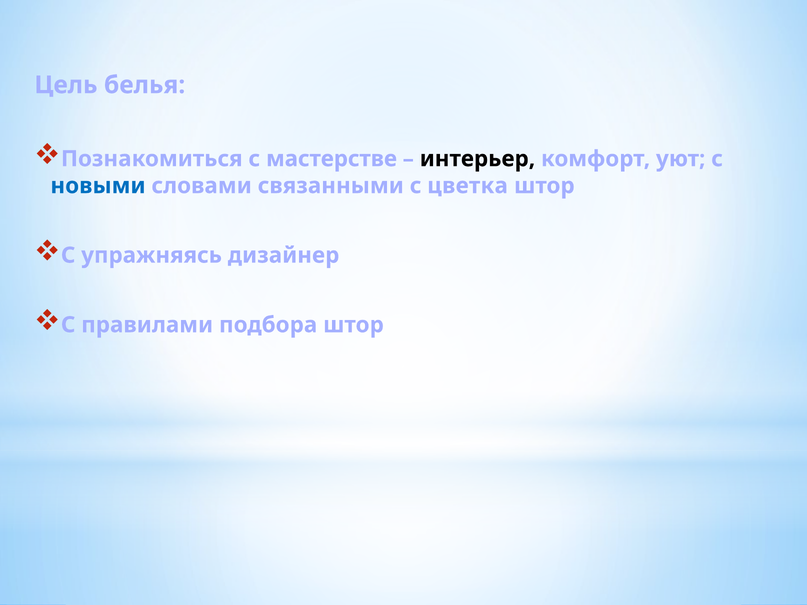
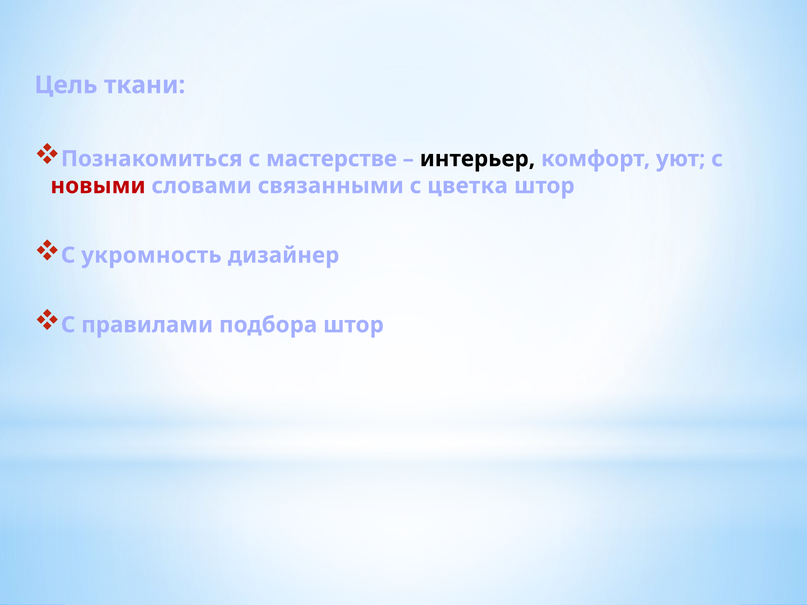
белья: белья -> ткани (145, 85)
новыми colour: blue -> red (98, 186)
упражняясь: упражняясь -> укромность (151, 255)
